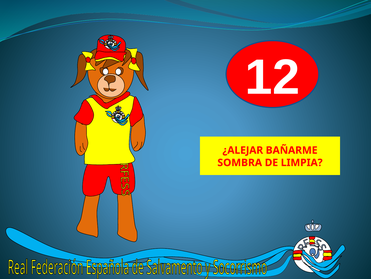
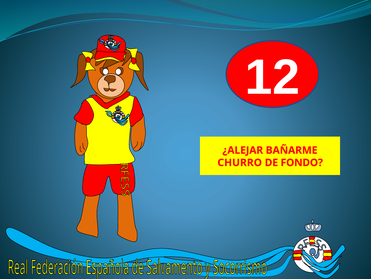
SOMBRA: SOMBRA -> CHURRO (240, 162)
LIMPIA: LIMPIA -> FONDO (302, 162)
